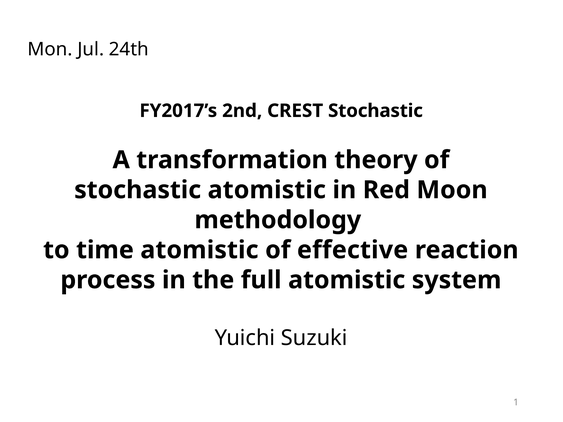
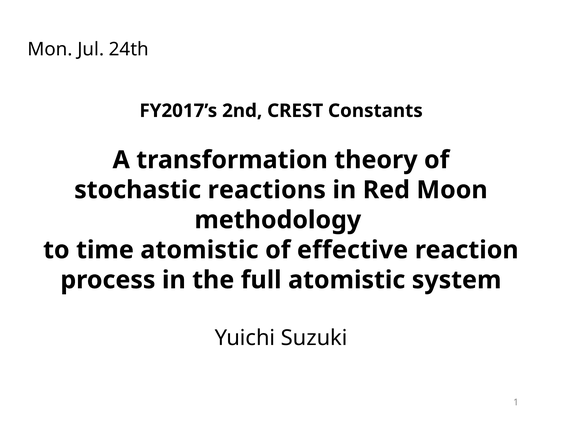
CREST Stochastic: Stochastic -> Constants (375, 111)
stochastic atomistic: atomistic -> reactions (267, 190)
